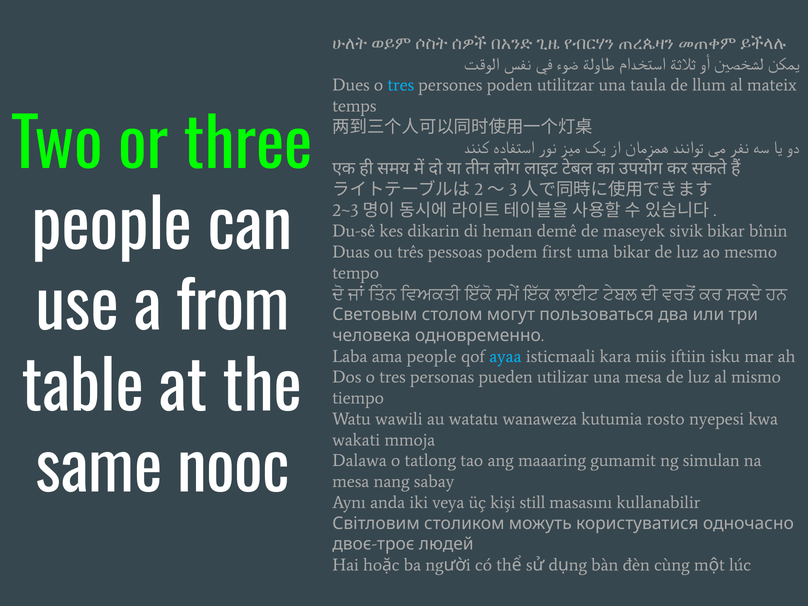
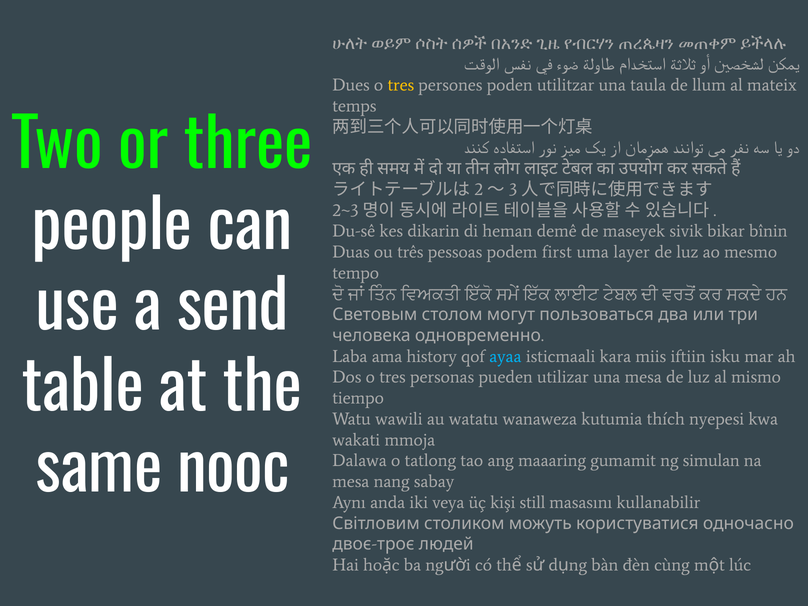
tres colour: light blue -> yellow (401, 85)
uma bikar: bikar -> layer (632, 252)
from: from -> send (233, 308)
ama people: people -> history (432, 356)
rosto: rosto -> thích (666, 419)
